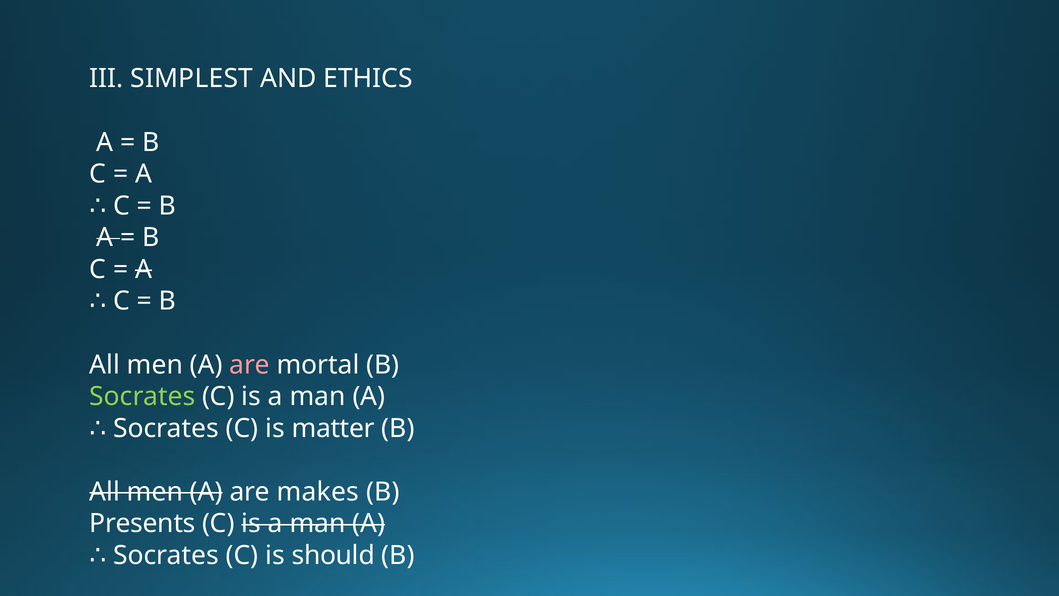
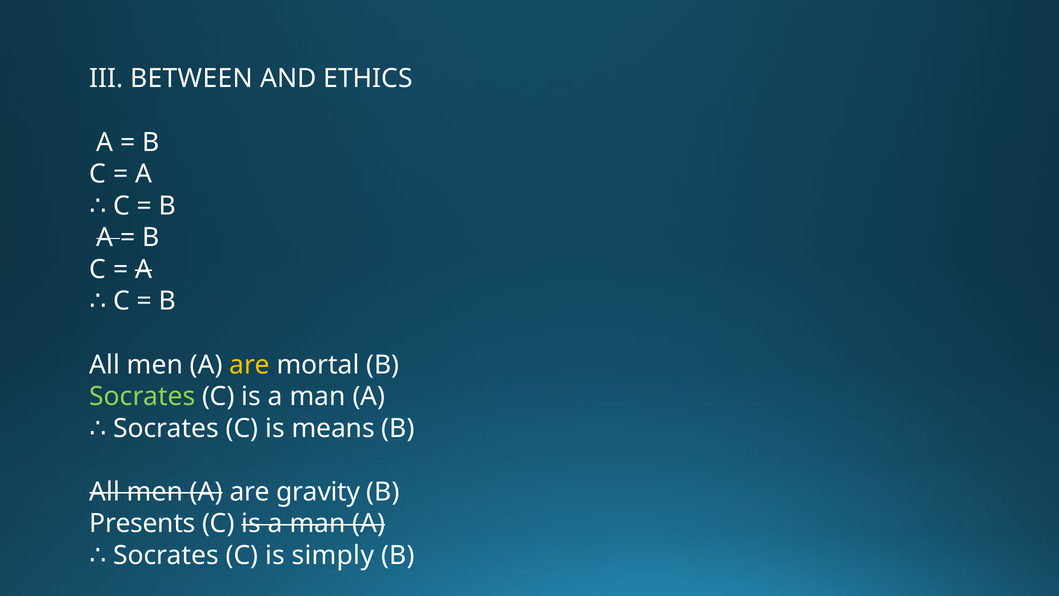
SIMPLEST: SIMPLEST -> BETWEEN (192, 79)
are colour: pink -> yellow (250, 365)
matter: matter -> means (333, 428)
makes: makes -> gravity (318, 492)
should: should -> simply (333, 555)
